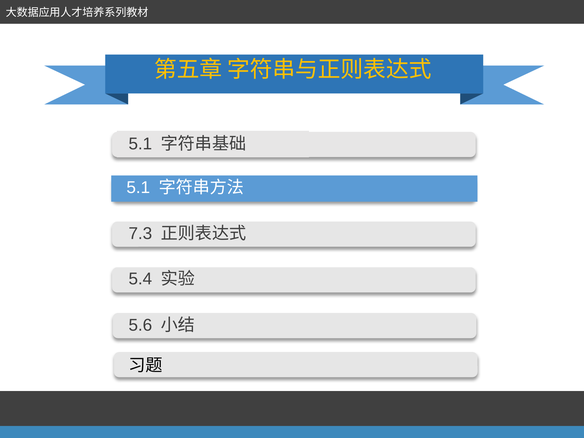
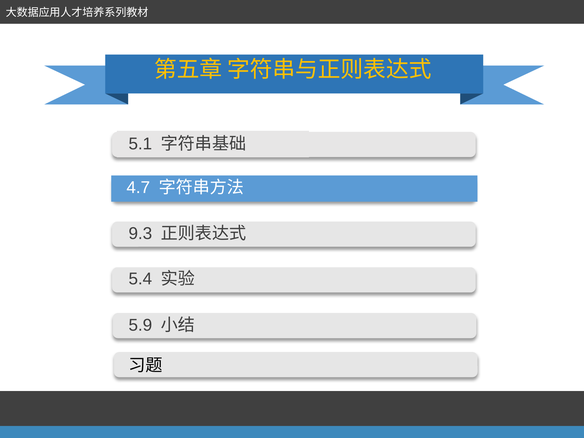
5.1: 5.1 -> 4.7 (138, 187)
7.3: 7.3 -> 9.3 (140, 234)
5.6: 5.6 -> 5.9 (140, 325)
